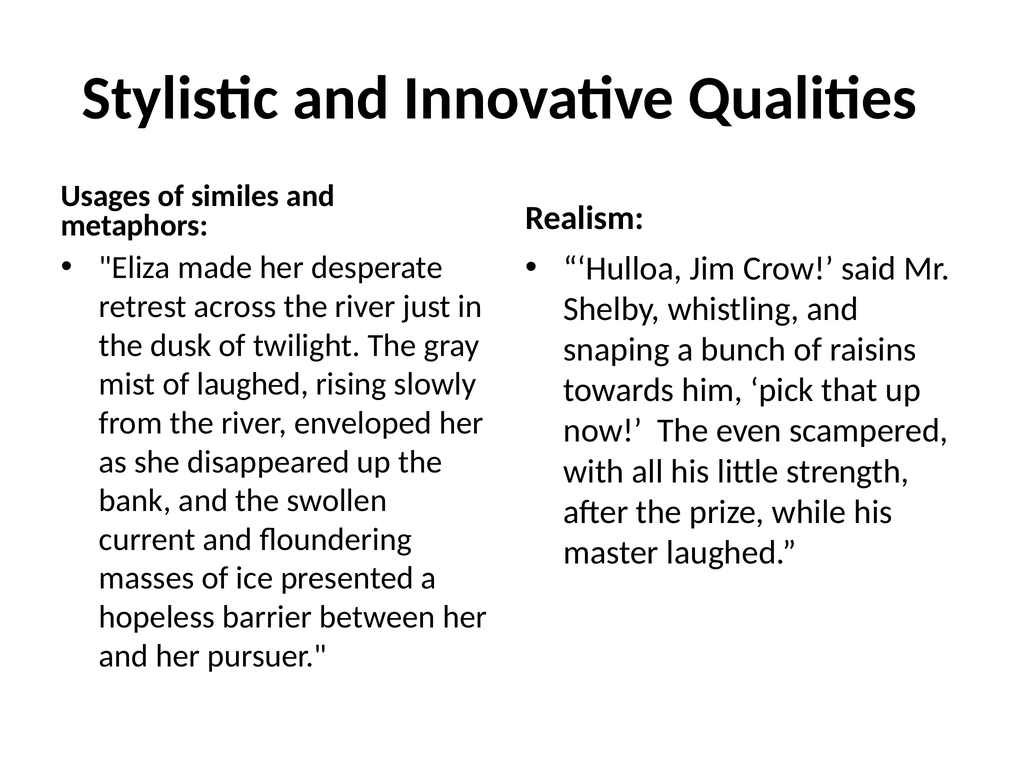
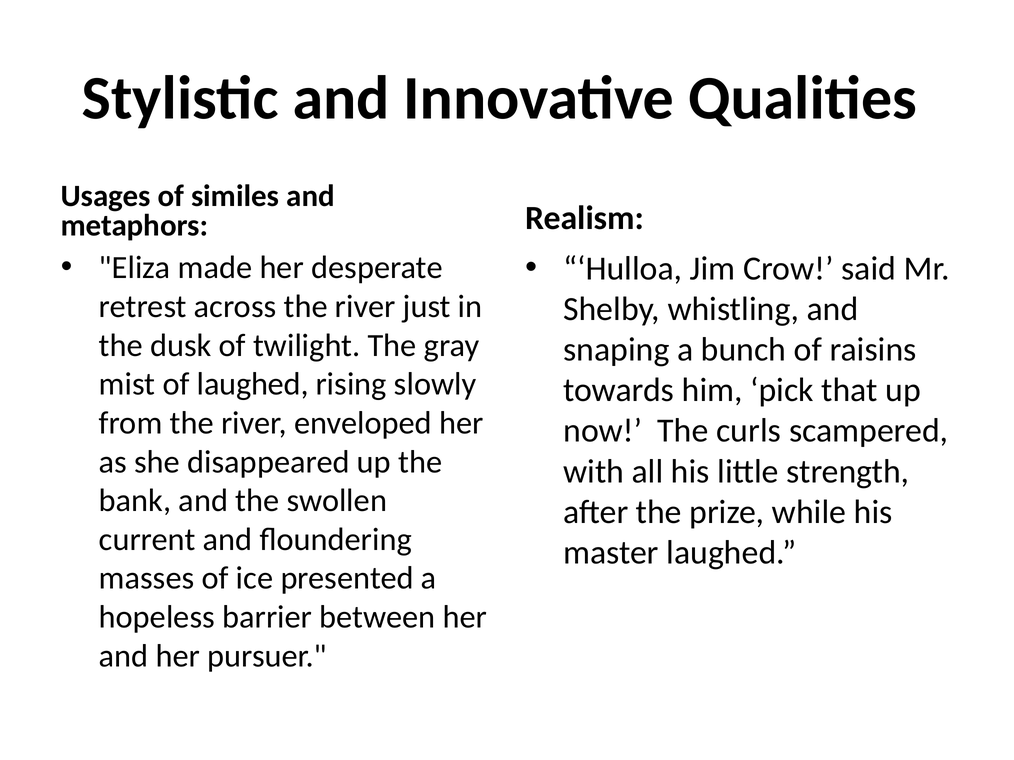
even: even -> curls (749, 431)
